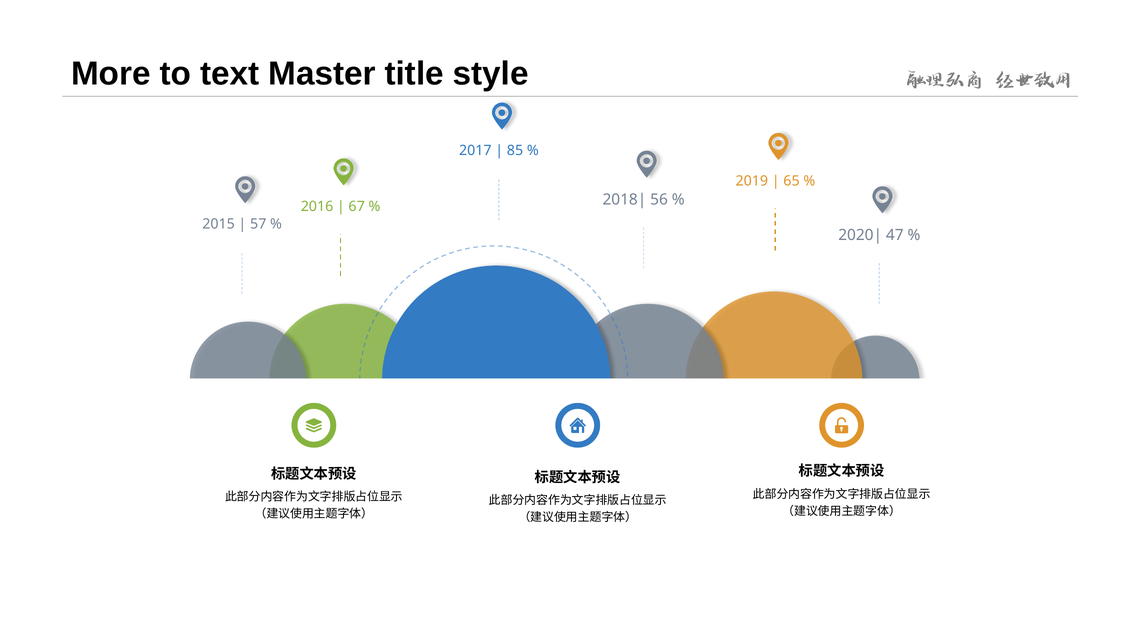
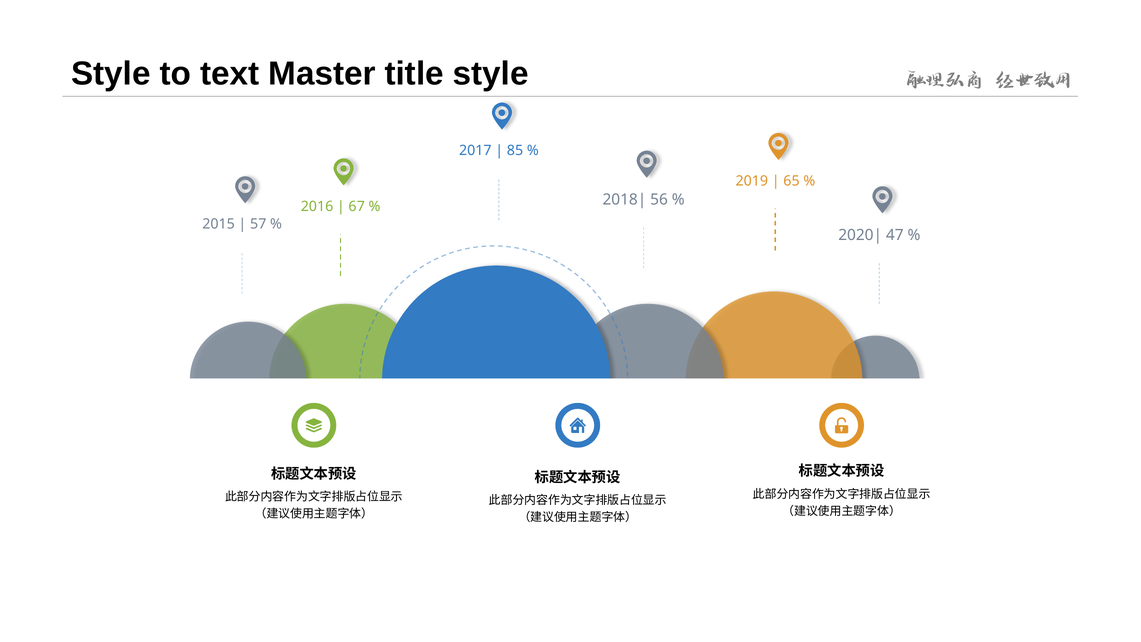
More: More -> Style (111, 74)
